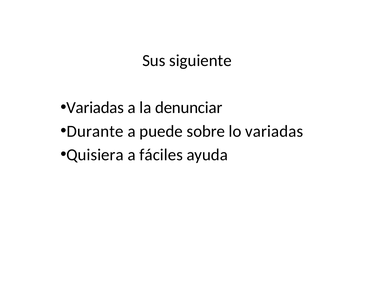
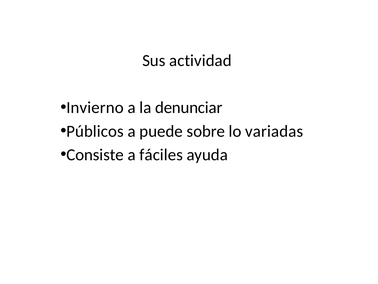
siguiente: siguiente -> actividad (200, 60)
Variadas: Variadas -> Invierno (95, 107)
Durante: Durante -> Públicos (95, 131)
Quisiera: Quisiera -> Consiste (95, 155)
